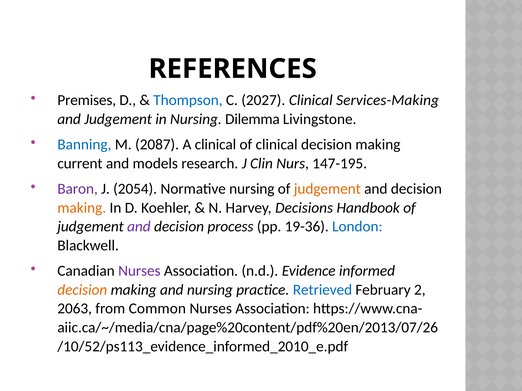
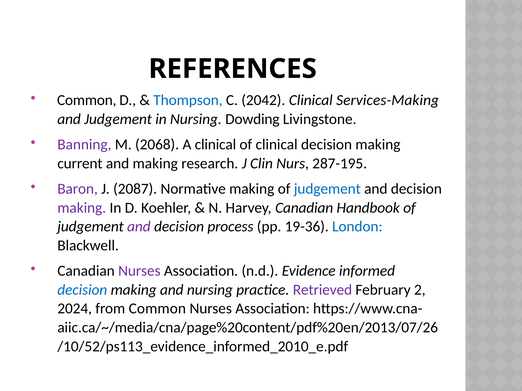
Premises: Premises -> Common (87, 100)
2027: 2027 -> 2042 (263, 100)
Dilemma: Dilemma -> Dowding (252, 119)
Banning colour: blue -> purple (84, 145)
2087: 2087 -> 2068 (157, 145)
and models: models -> making (155, 164)
147-195: 147-195 -> 287-195 (340, 164)
2054: 2054 -> 2087 (135, 189)
Normative nursing: nursing -> making (252, 189)
judgement colour: orange -> blue (327, 189)
making colour: orange -> purple (82, 208)
Harvey Decisions: Decisions -> Canadian (304, 208)
decision colour: orange -> blue (82, 290)
Retrieved colour: blue -> purple (322, 290)
2063: 2063 -> 2024 (75, 309)
